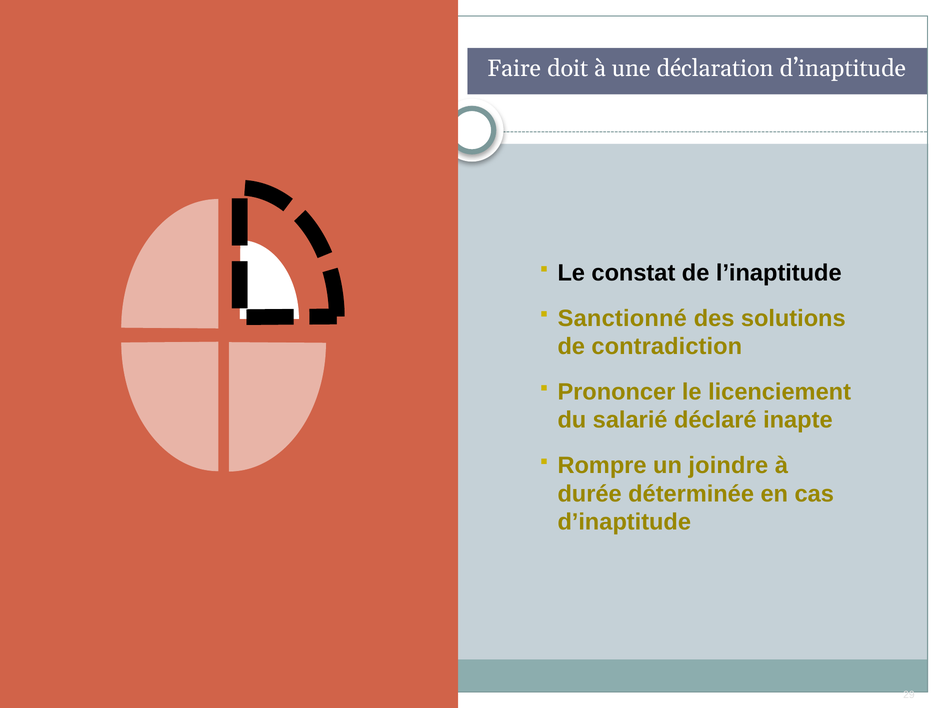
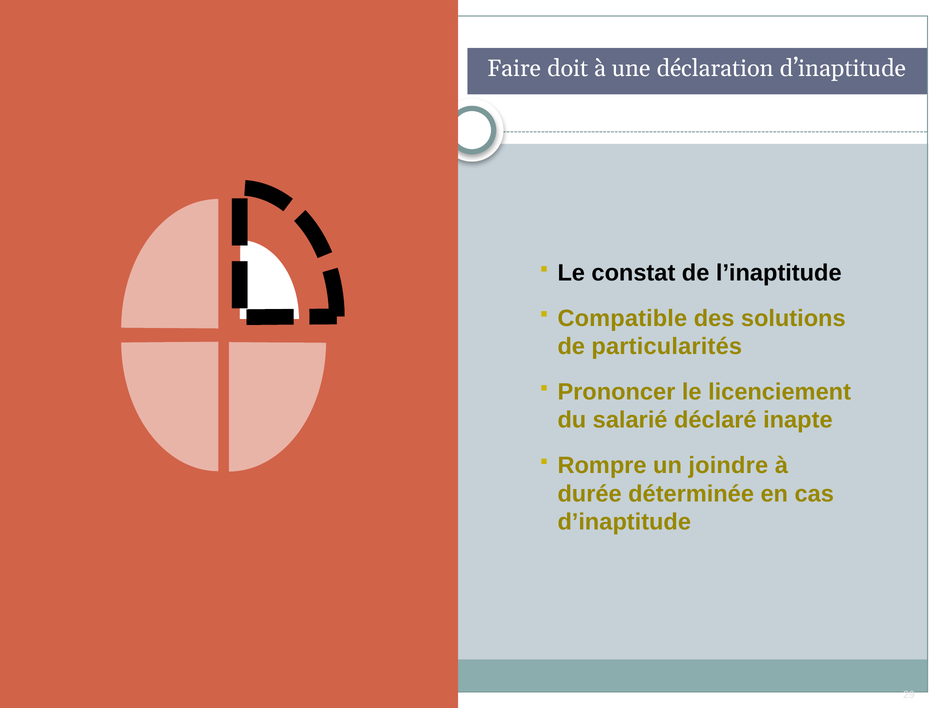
Sanctionné: Sanctionné -> Compatible (622, 318)
contradiction: contradiction -> particularités (667, 347)
